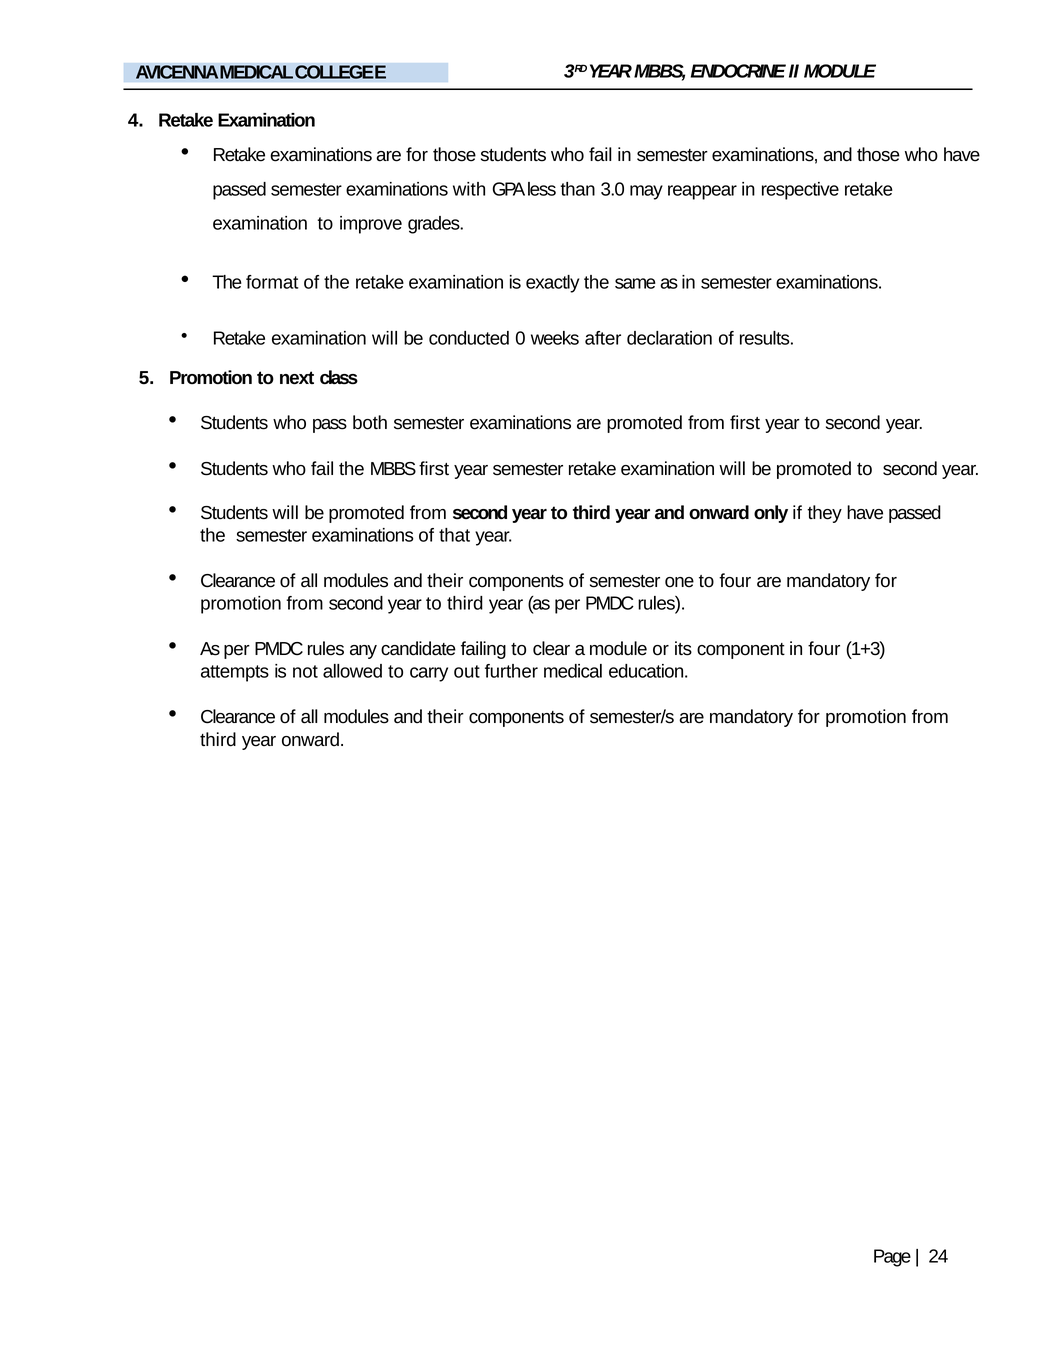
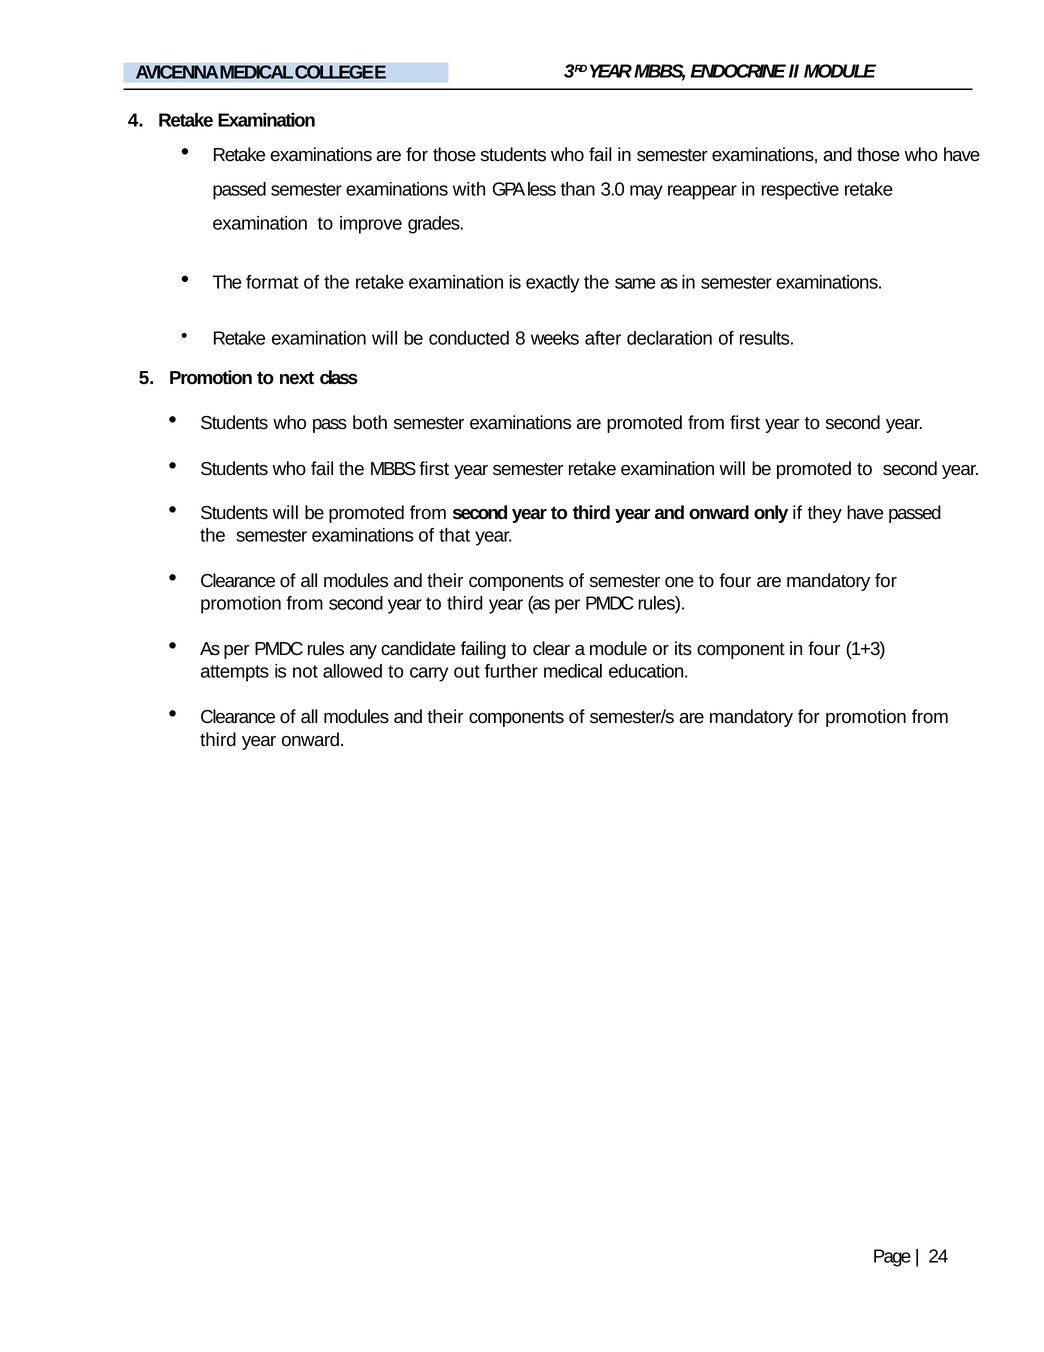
0: 0 -> 8 (520, 338)
